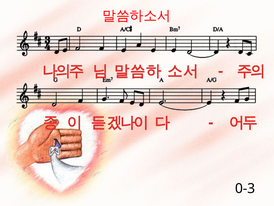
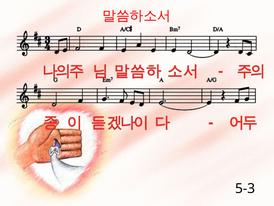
0-3: 0-3 -> 5-3 (245, 188)
